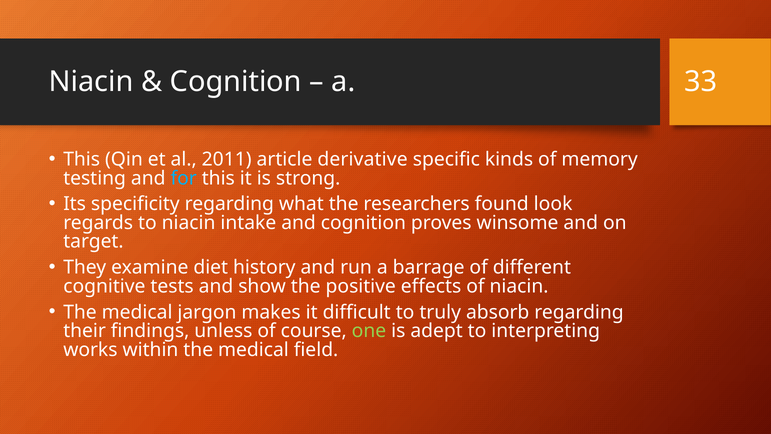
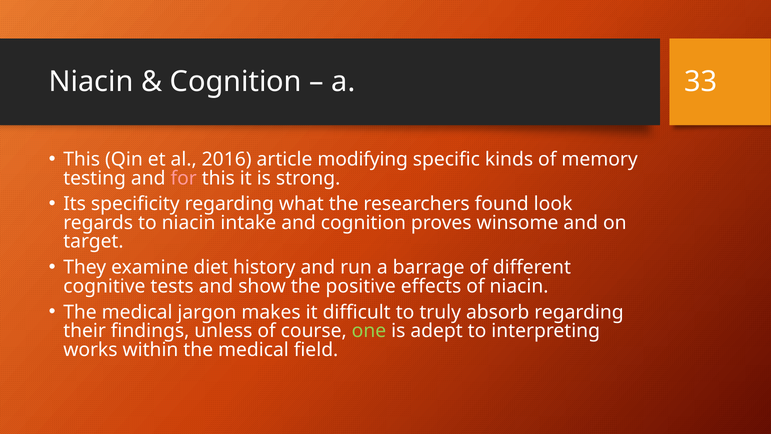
2011: 2011 -> 2016 (227, 159)
derivative: derivative -> modifying (363, 159)
for colour: light blue -> pink (184, 178)
